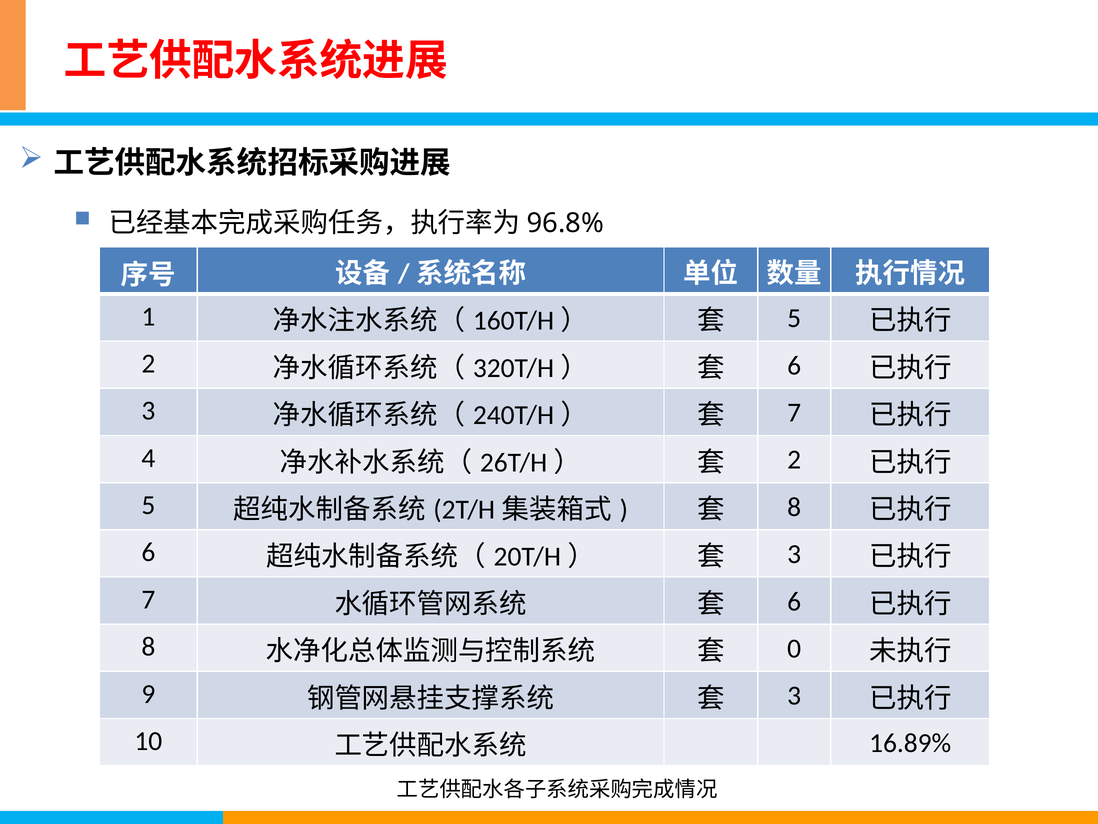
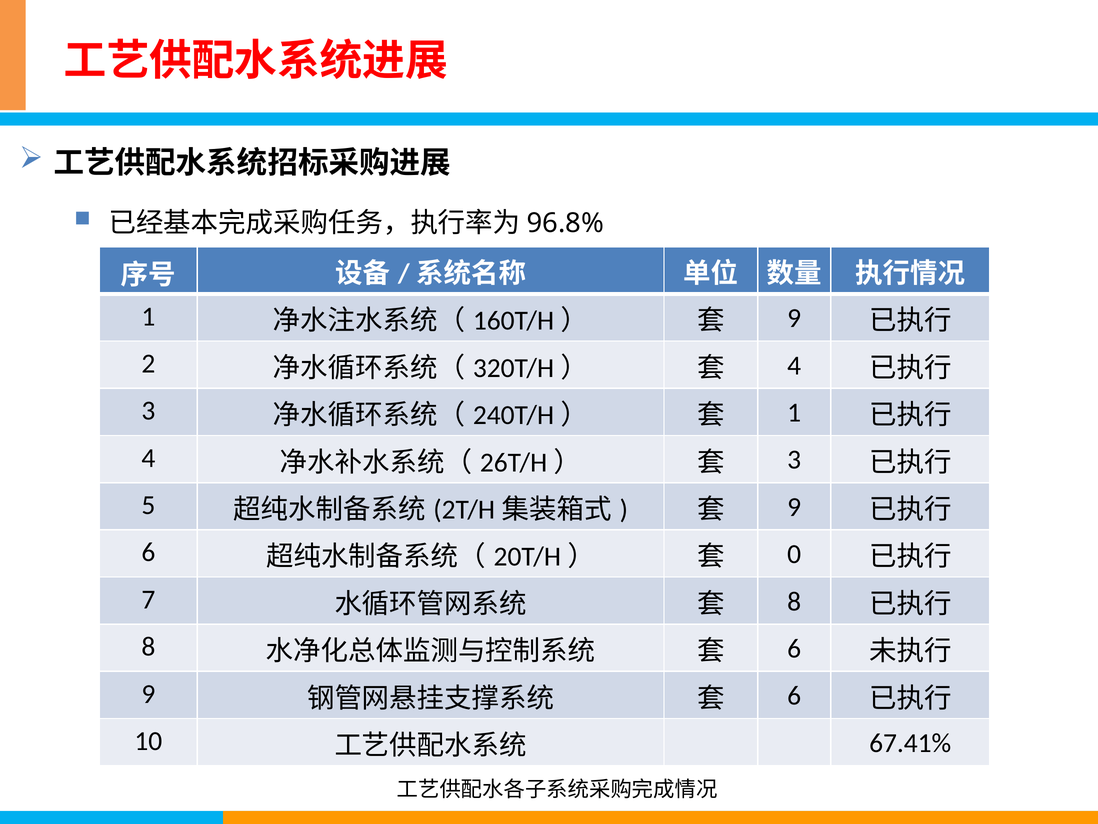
5: 5 -> 9 (794, 318)
6: 6 -> 4 (794, 365)
7: 7 -> 1 (794, 412)
2: 2 -> 3 (794, 460)
8: 8 -> 9 (794, 507)
3: 3 -> 0 (794, 554)
6: 6 -> 8 (794, 601)
0: 0 -> 6 (794, 648)
3: 3 -> 6 (794, 695)
16.89%: 16.89% -> 67.41% (910, 743)
